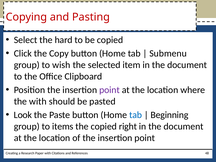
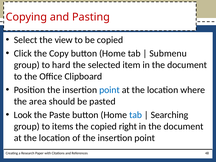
hard: hard -> view (64, 40)
wish: wish -> hard (61, 65)
point colour: purple -> blue (109, 90)
the with: with -> area (38, 101)
Beginning: Beginning -> Searching (169, 115)
